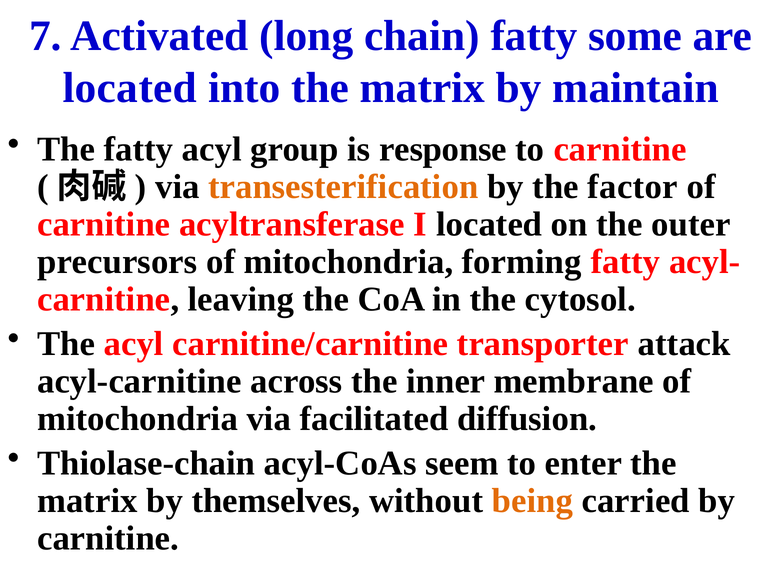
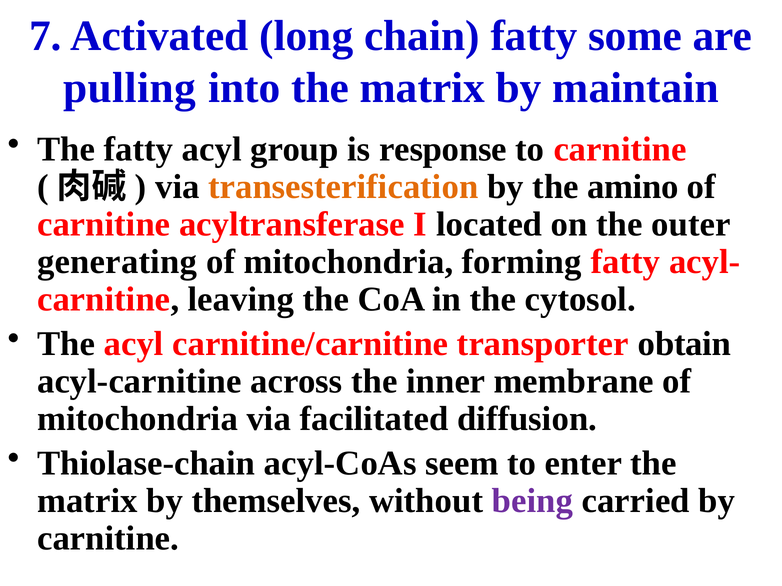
located: located -> pulling (130, 88)
factor: factor -> amino (633, 187)
precursors: precursors -> generating (117, 262)
attack: attack -> obtain (684, 344)
being colour: orange -> purple (532, 501)
